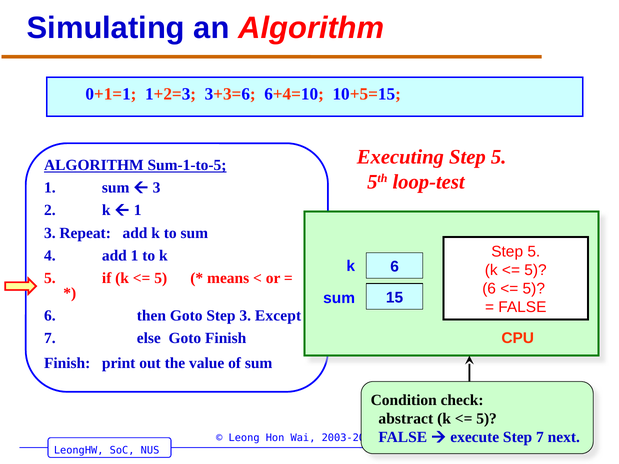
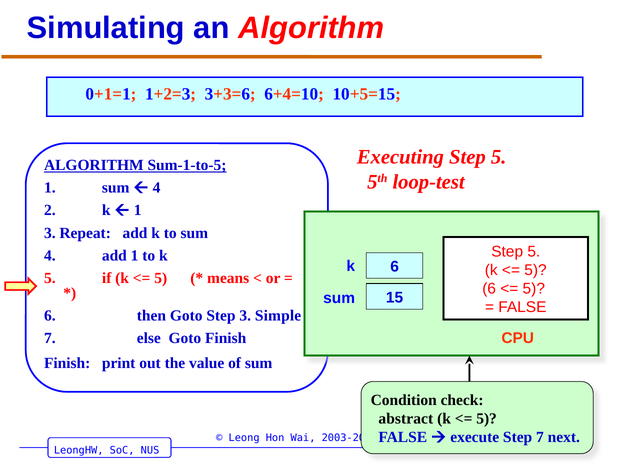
3: 3 -> 4 (157, 188)
Except: Except -> Simple (278, 316)
